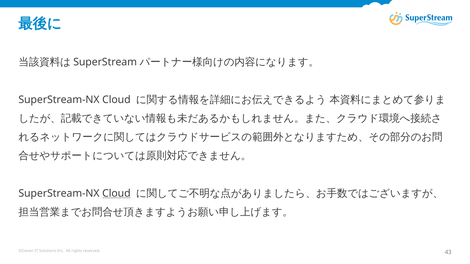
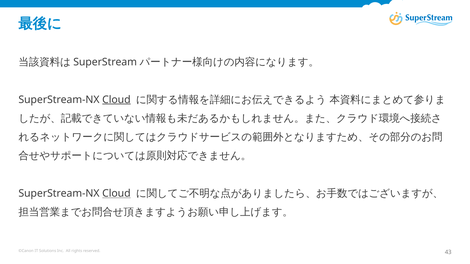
Cloud underline: none -> present (116, 100)
